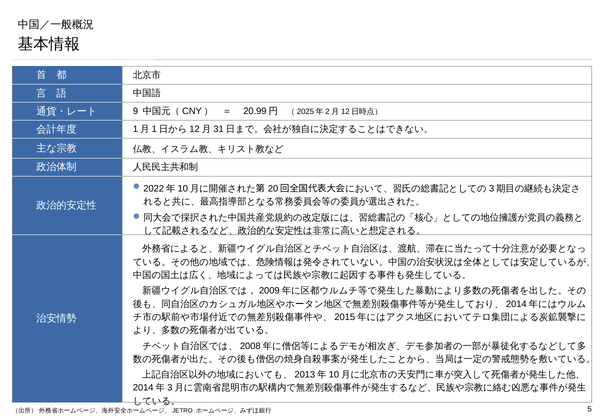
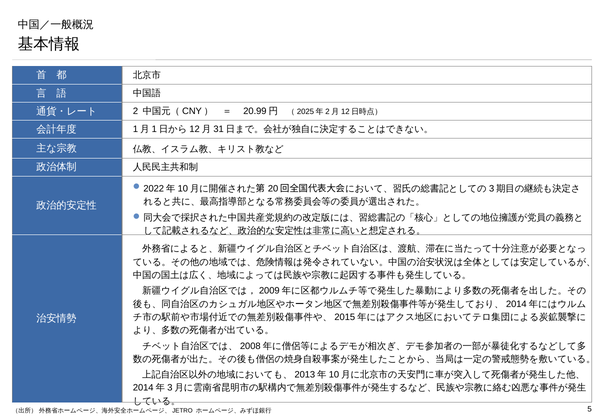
9: 9 -> 2 (136, 111)
